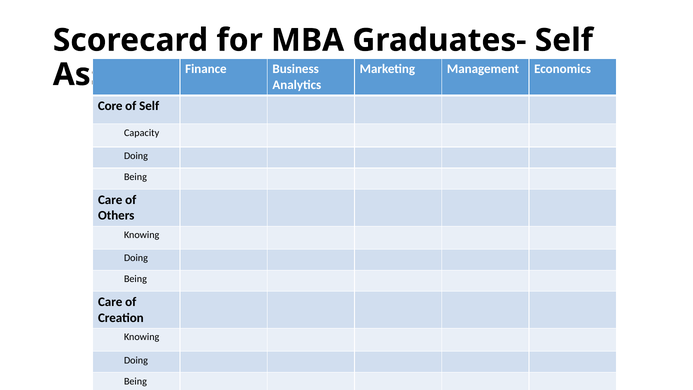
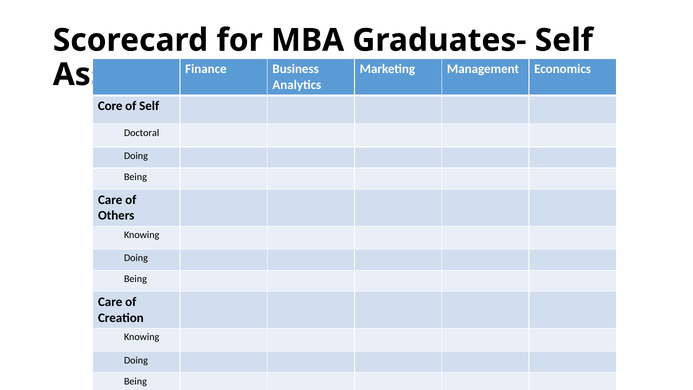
Capacity: Capacity -> Doctoral (142, 133)
